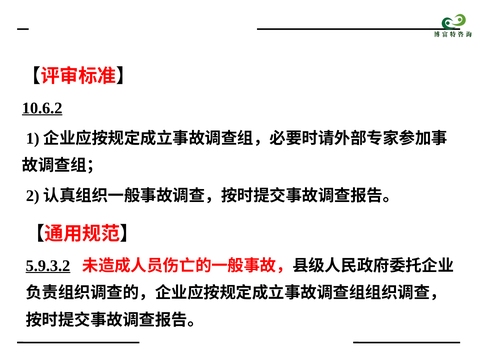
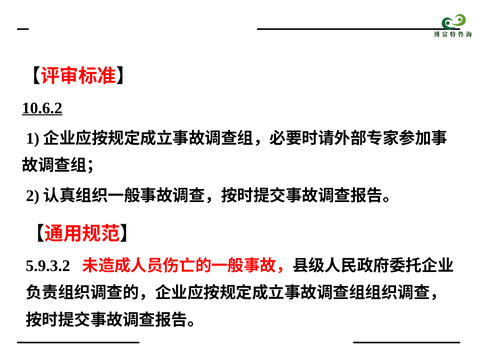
5.9.3.2 underline: present -> none (48, 265)
